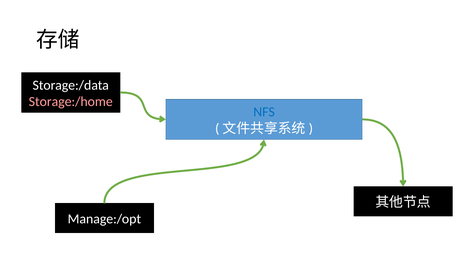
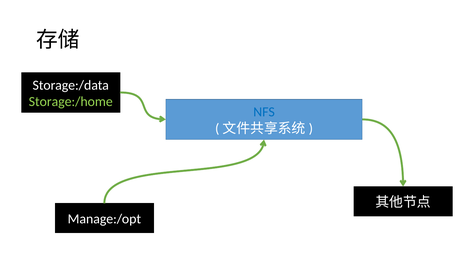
Storage:/home colour: pink -> light green (71, 102)
